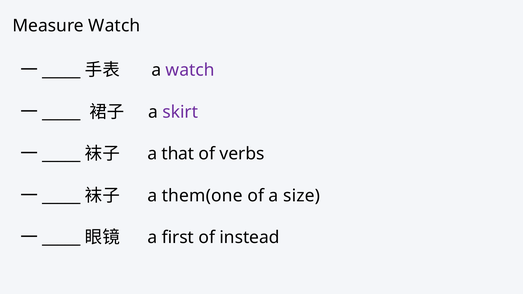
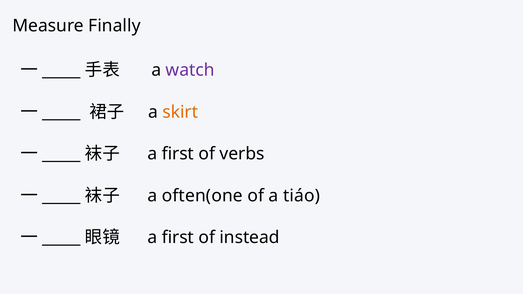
Measure Watch: Watch -> Finally (114, 26)
skirt colour: purple -> orange (180, 112)
that: that -> first (178, 154)
them(one: them(one -> often(one (202, 196)
size: size -> tiáo (302, 196)
